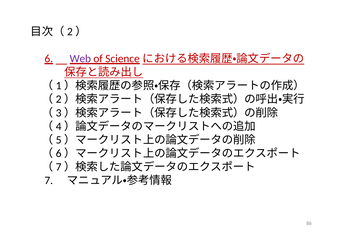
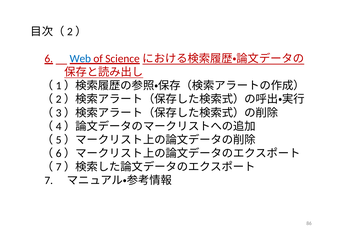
Web colour: purple -> blue (80, 59)
